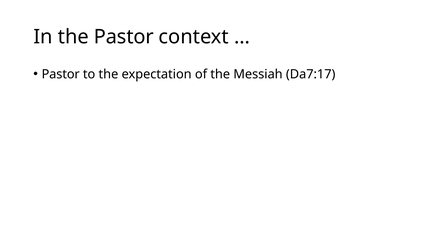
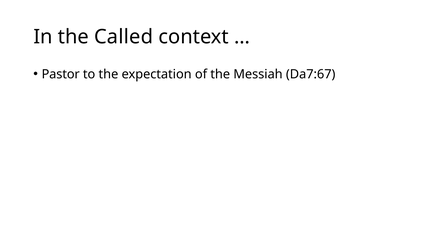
the Pastor: Pastor -> Called (124, 37)
Da7:17: Da7:17 -> Da7:67 (311, 74)
